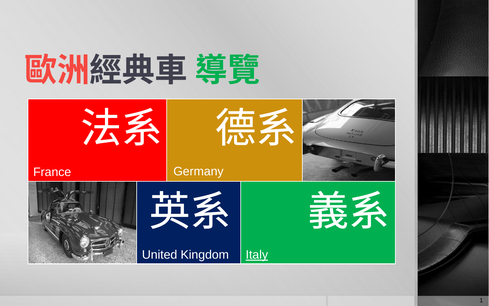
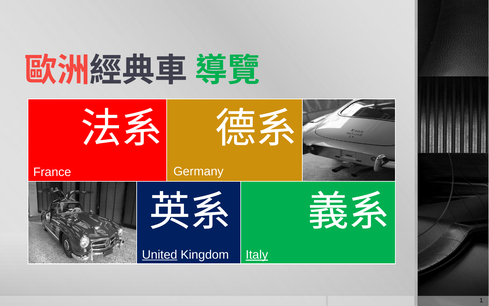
United underline: none -> present (160, 254)
